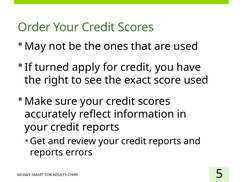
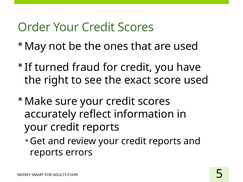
apply: apply -> fraud (86, 67)
